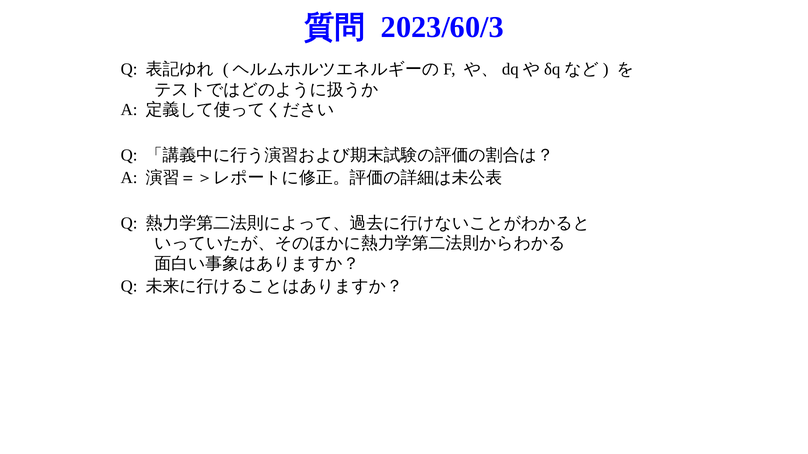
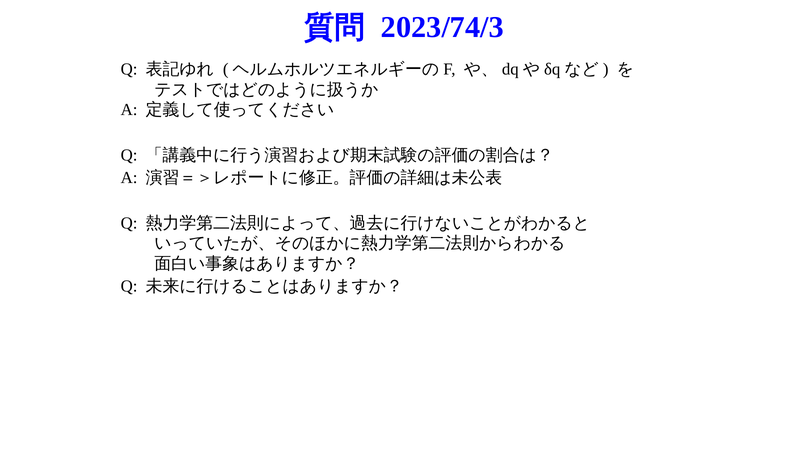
2023/60/3: 2023/60/3 -> 2023/74/3 (442, 27)
